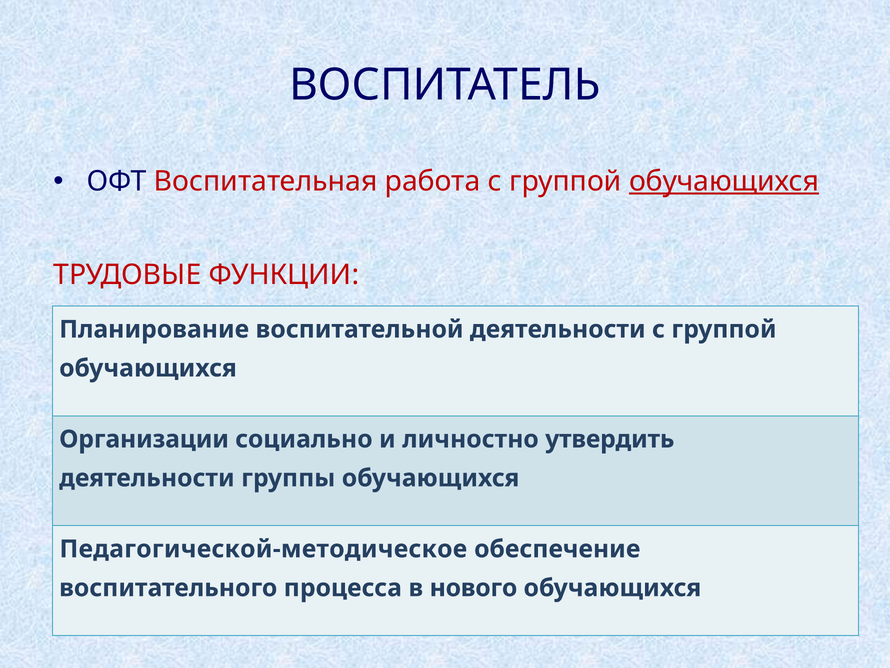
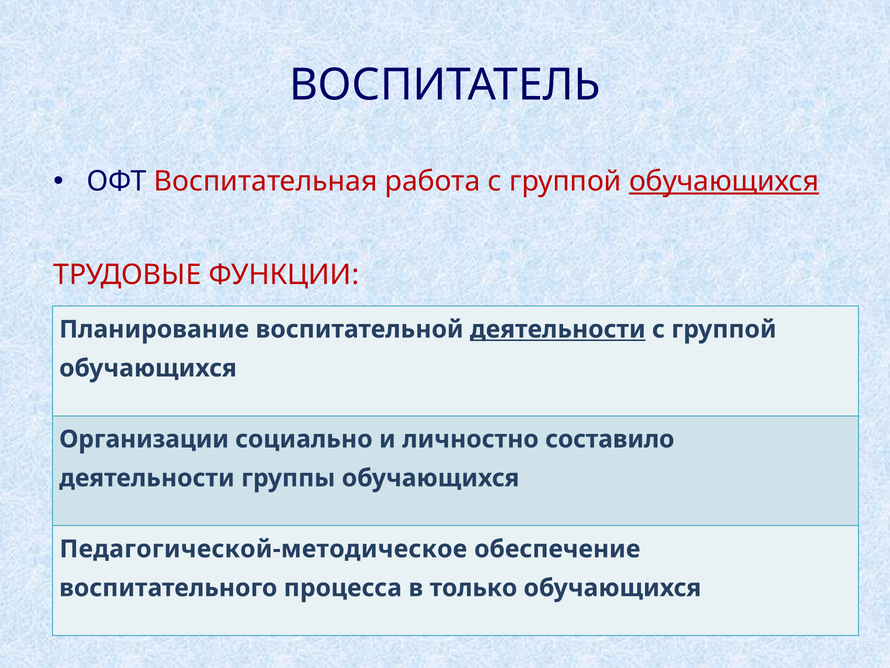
деятельности underline: none -> present (558, 329)
утвердить: утвердить -> составило (610, 439)
нового: нового -> только (473, 588)
